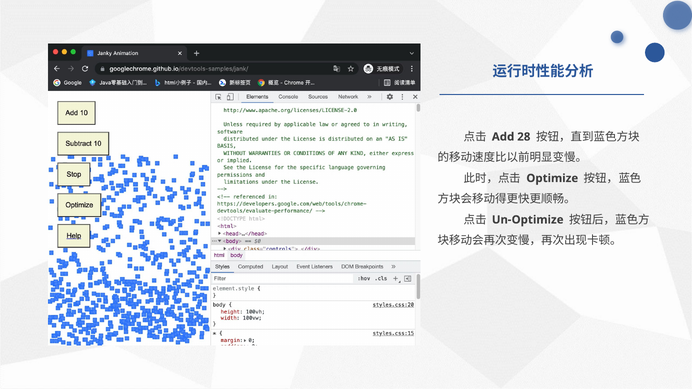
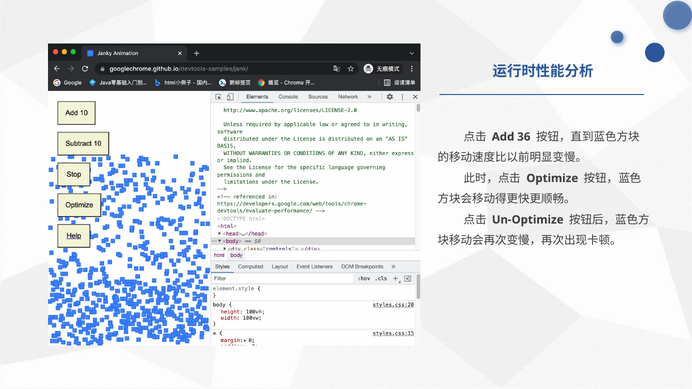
28: 28 -> 36 (524, 137)
